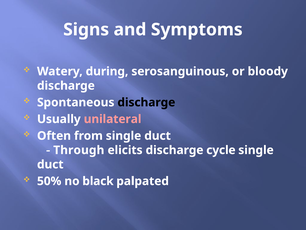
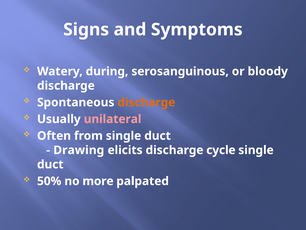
discharge colour: black -> orange (146, 102)
Through: Through -> Drawing (79, 150)
black: black -> more (98, 181)
